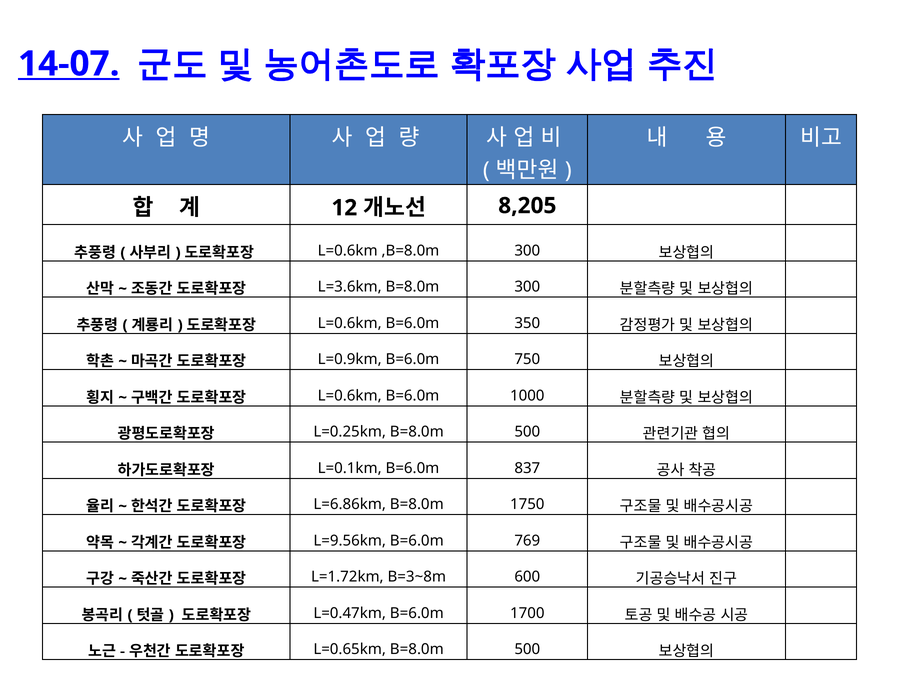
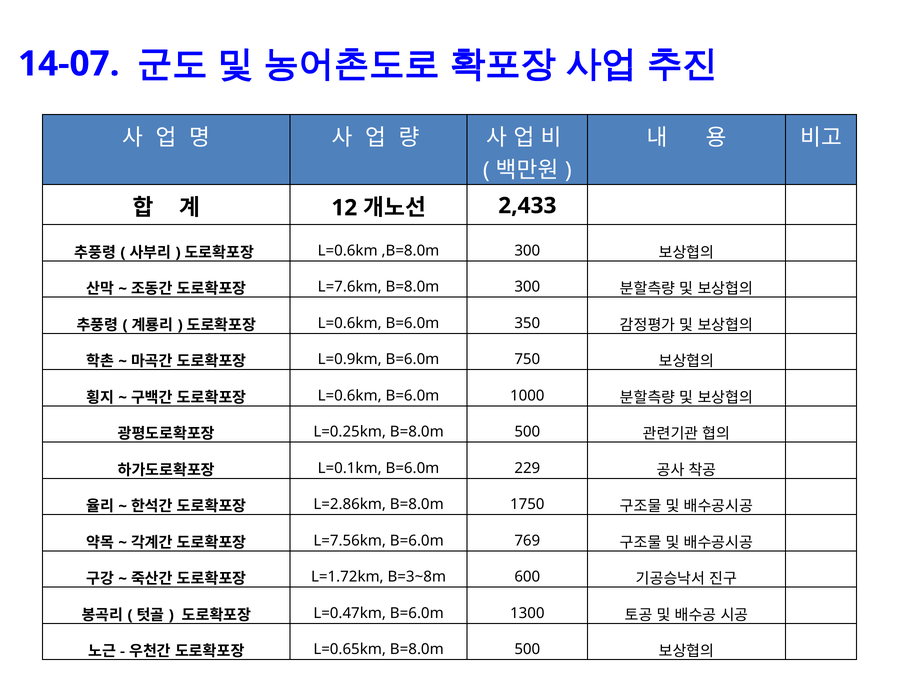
14-07 underline: present -> none (69, 64)
8,205: 8,205 -> 2,433 (527, 206)
L=3.6km: L=3.6km -> L=7.6km (350, 287)
837: 837 -> 229 (527, 468)
L=6.86km: L=6.86km -> L=2.86km (350, 505)
L=9.56km: L=9.56km -> L=7.56km (350, 541)
1700: 1700 -> 1300 (527, 613)
